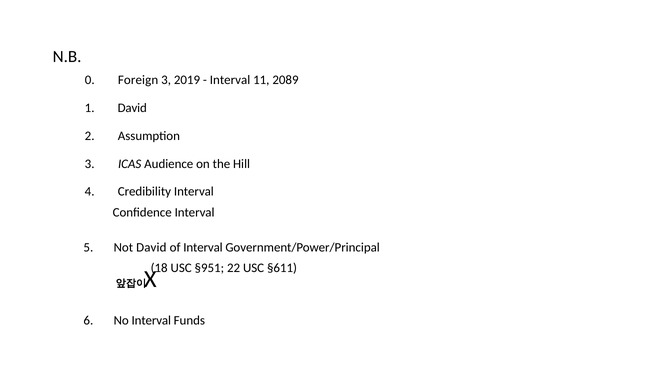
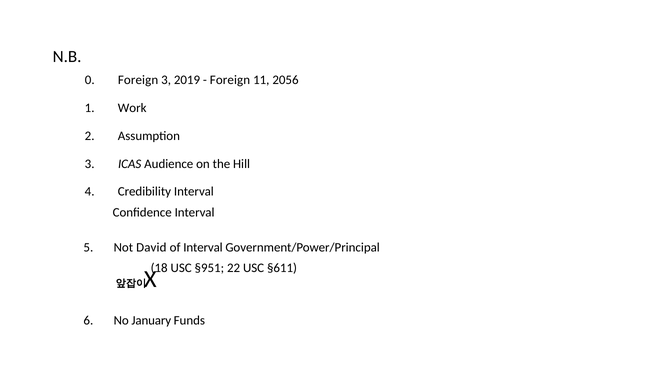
Interval: Interval -> Foreign (230, 80)
2089: 2089 -> 2056 (285, 80)
1 David: David -> Work (132, 108)
No Interval: Interval -> January (151, 321)
